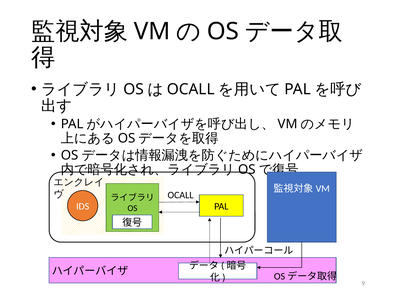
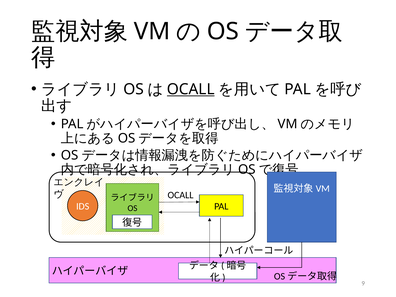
OCALL underline: none -> present (191, 89)
